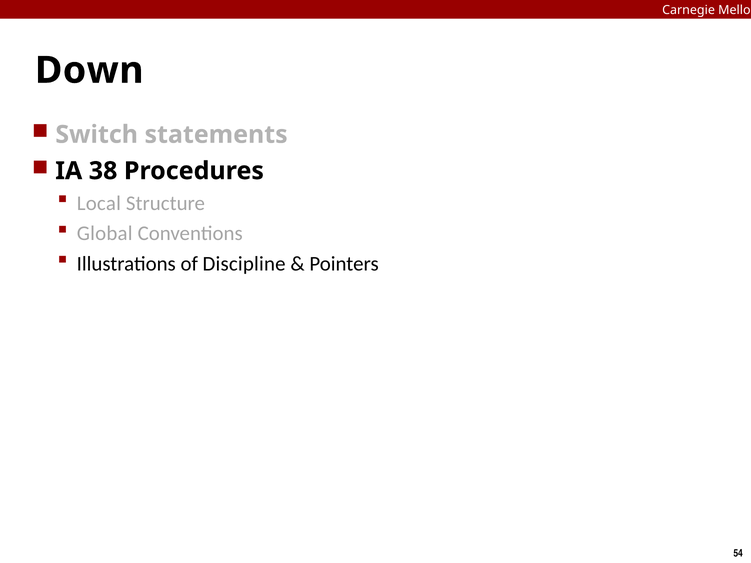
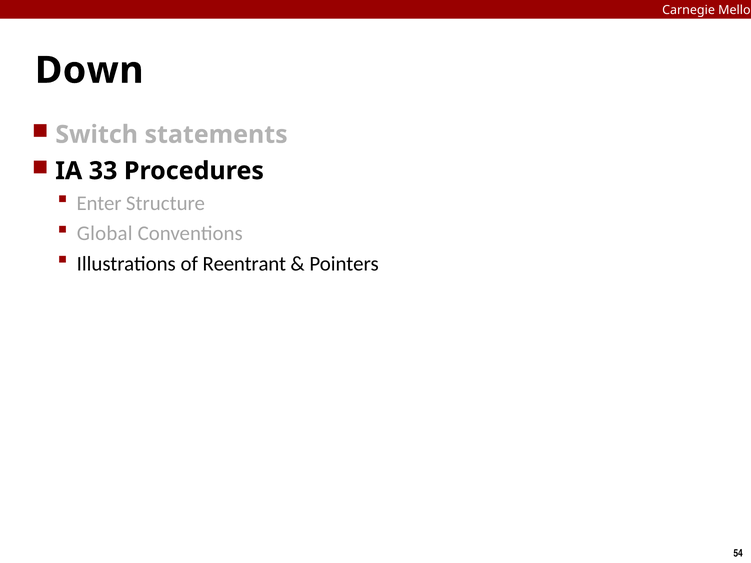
38: 38 -> 33 (103, 171)
Local: Local -> Enter (99, 203)
Discipline: Discipline -> Reentrant (244, 264)
